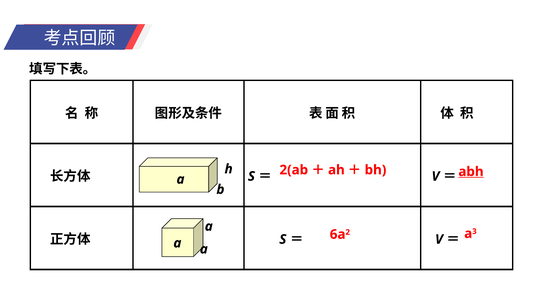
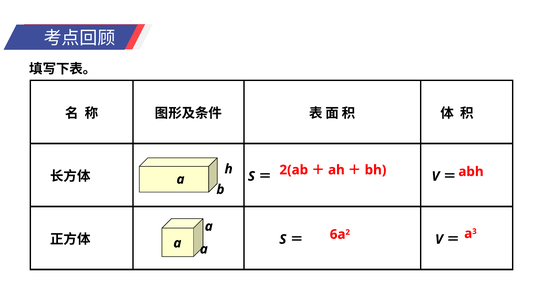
abh underline: present -> none (471, 172)
